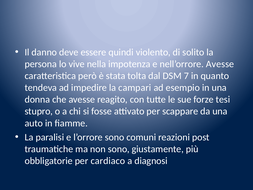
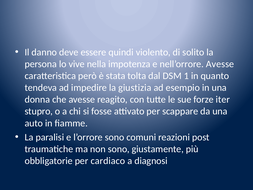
7: 7 -> 1 (186, 76)
campari: campari -> giustizia (135, 88)
tesi: tesi -> iter (223, 99)
